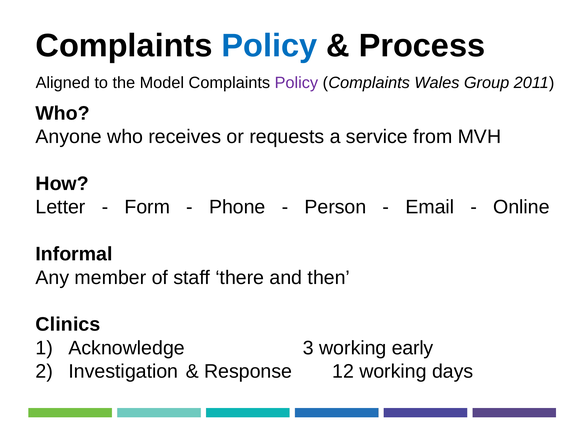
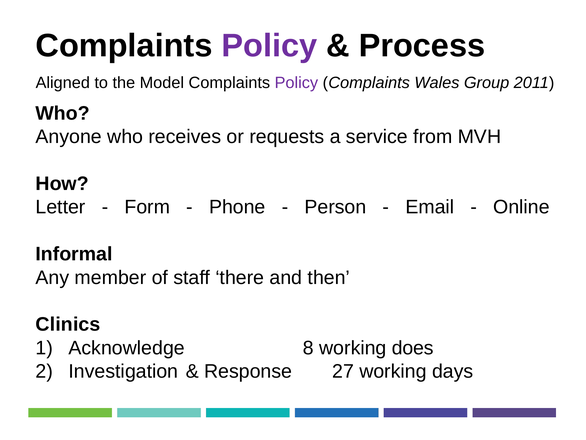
Policy colour: blue -> purple (269, 46)
3: 3 -> 8 (308, 348)
early: early -> does (413, 348)
12: 12 -> 27 (343, 371)
